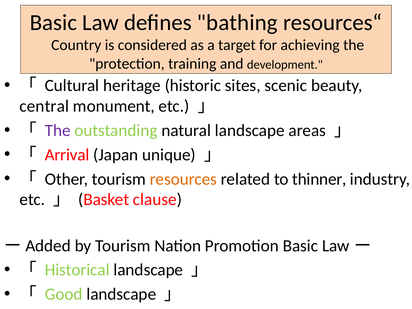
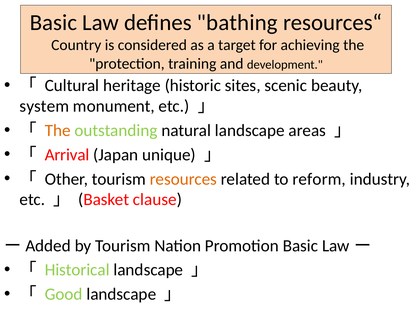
central: central -> system (44, 106)
The colour: purple -> orange (58, 131)
thinner: thinner -> reform (319, 179)
